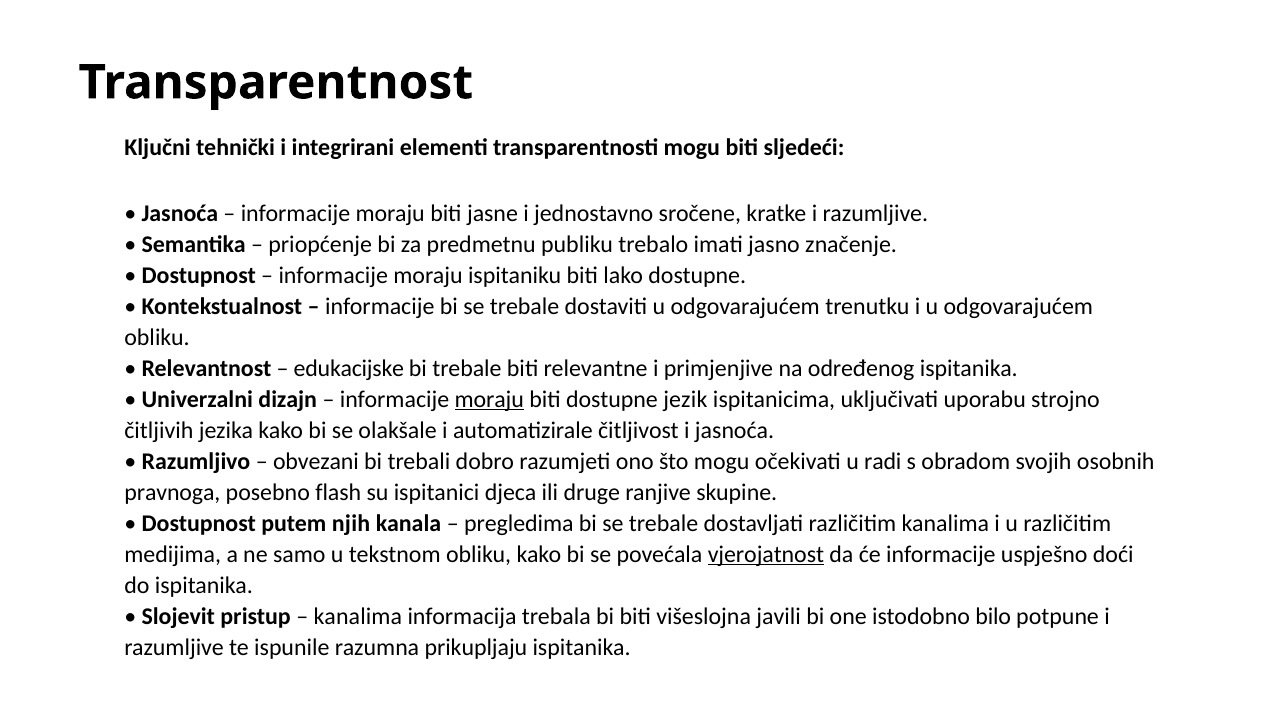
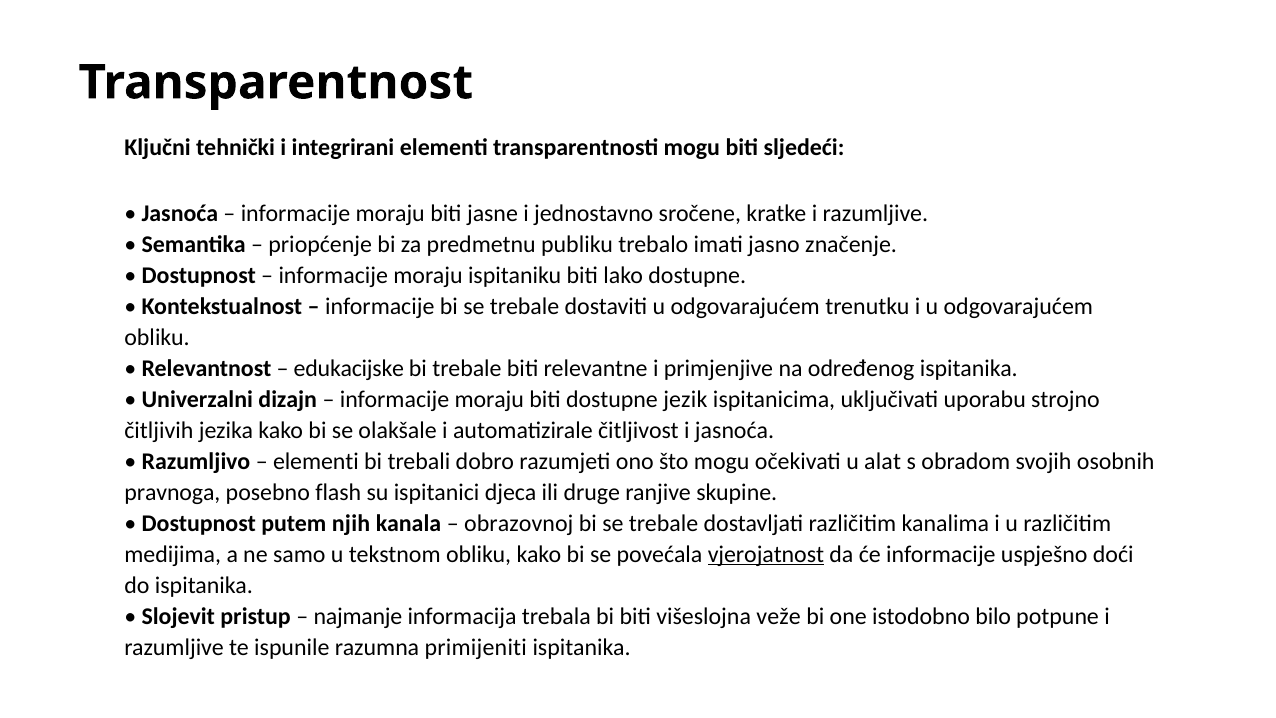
moraju underline: present -> none (489, 399)
obvezani: obvezani -> elementi (316, 461)
radi: radi -> alat (883, 461)
pregledima: pregledima -> obrazovnoj (519, 523)
kanalima: kanalima -> najmanje (358, 616)
javili: javili -> veže (779, 616)
prikupljaju: prikupljaju -> primijeniti (476, 647)
